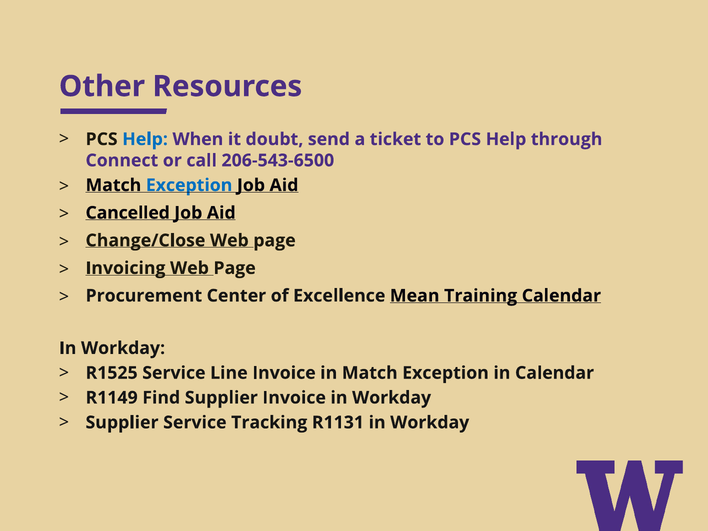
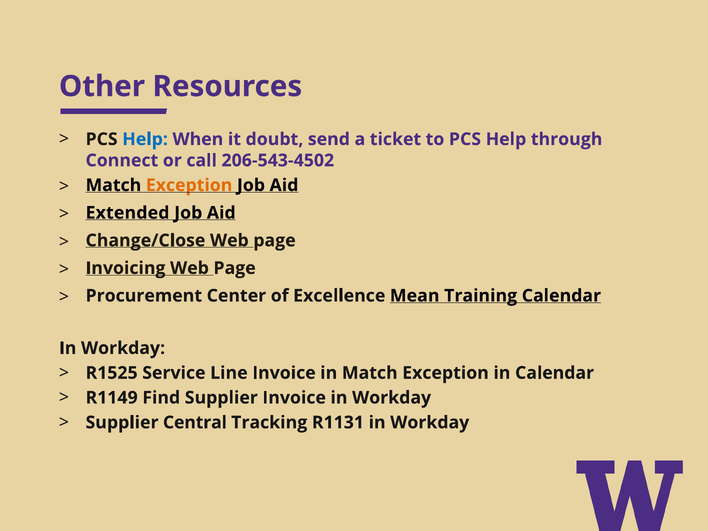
206-543-6500: 206-543-6500 -> 206-543-4502 (278, 160)
Exception colour: blue -> orange (189, 185)
Cancelled: Cancelled -> Extended (128, 213)
Supplier Service: Service -> Central (195, 422)
